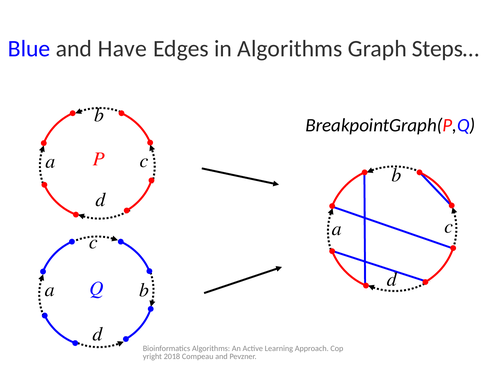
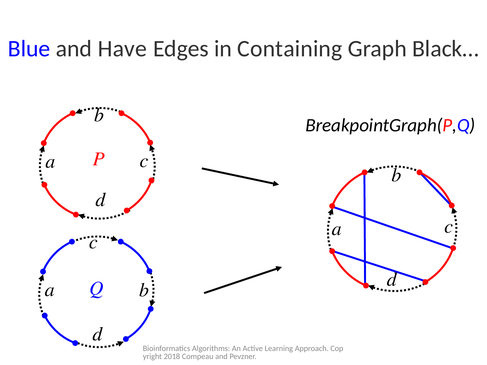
in Algorithms: Algorithms -> Containing (290, 49)
Steps…: Steps… -> Black… (445, 49)
